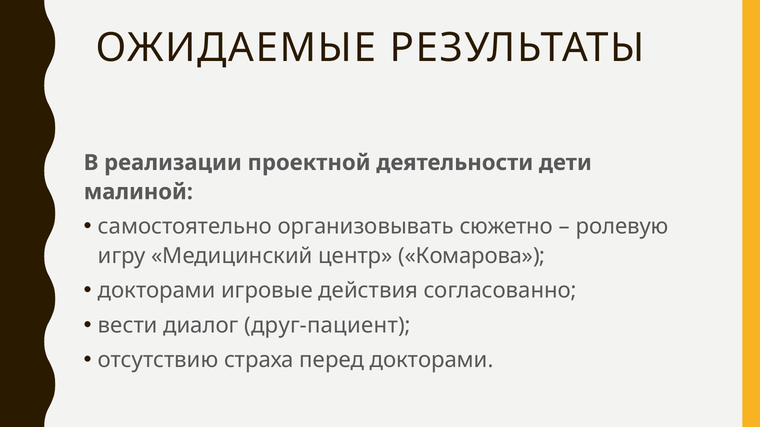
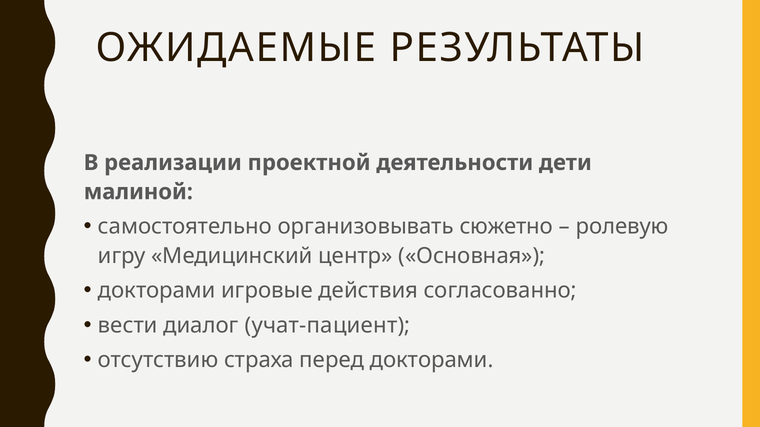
Комарова: Комарова -> Основная (472, 256)
друг-пациент: друг-пациент -> учат-пациент (328, 326)
